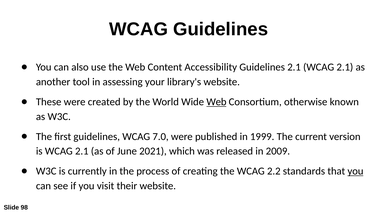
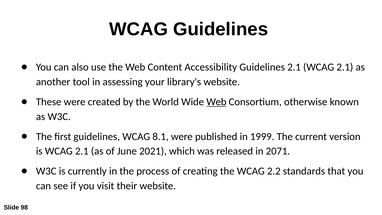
7.0: 7.0 -> 8.1 (161, 136)
2009: 2009 -> 2071 (278, 151)
you underline: present -> none (355, 171)
